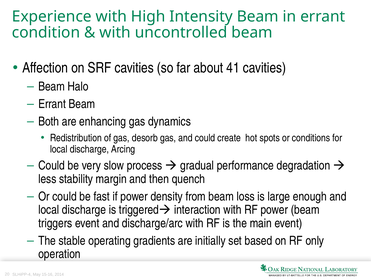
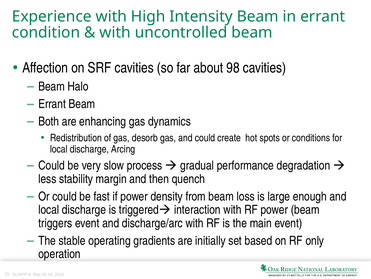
41: 41 -> 98 (233, 68)
